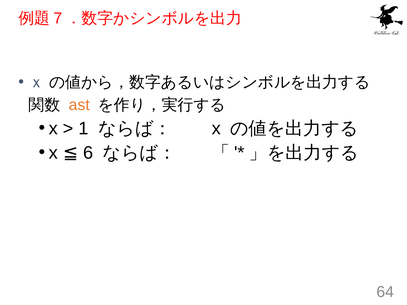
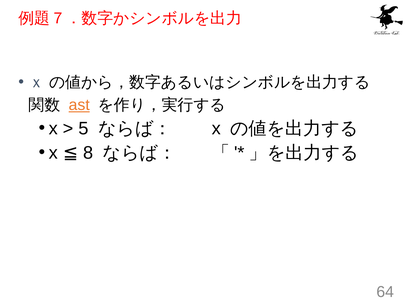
ast underline: none -> present (79, 105)
1: 1 -> 5 (84, 129)
6: 6 -> 8 (88, 153)
